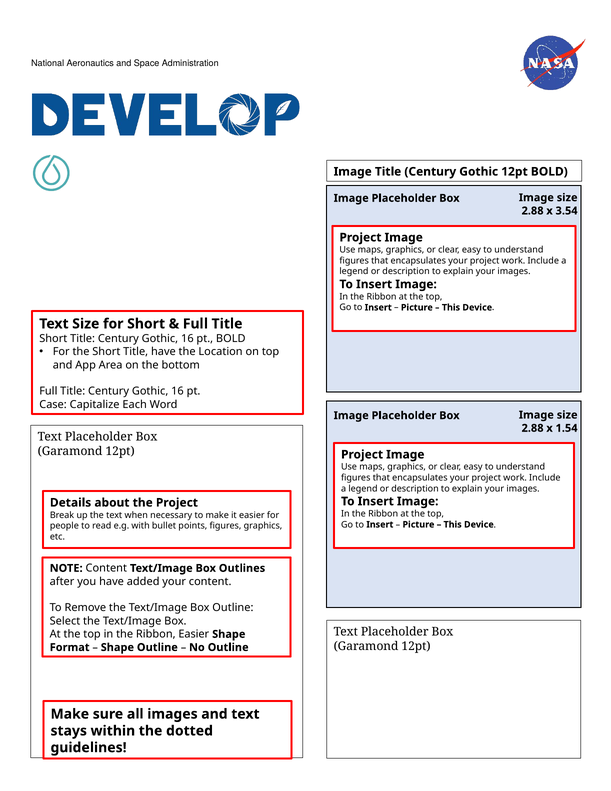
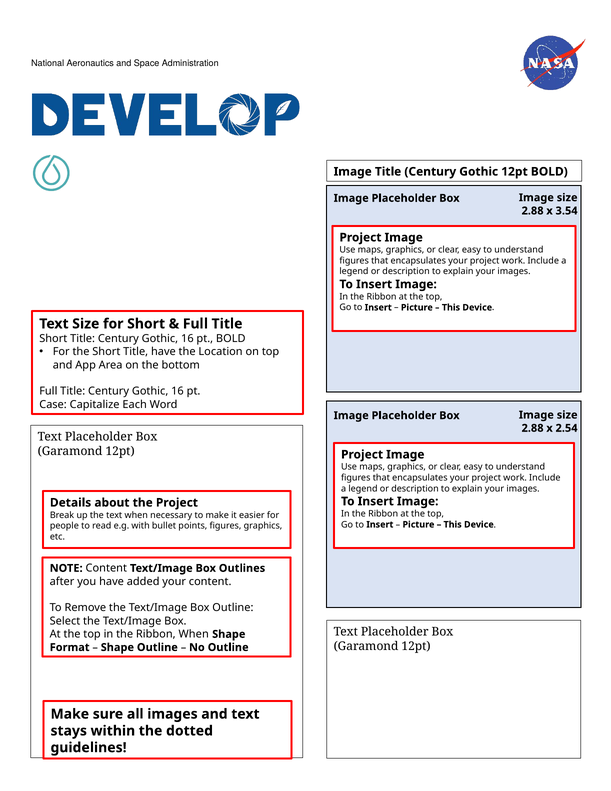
1.54: 1.54 -> 2.54 (567, 428)
Ribbon Easier: Easier -> When (194, 634)
